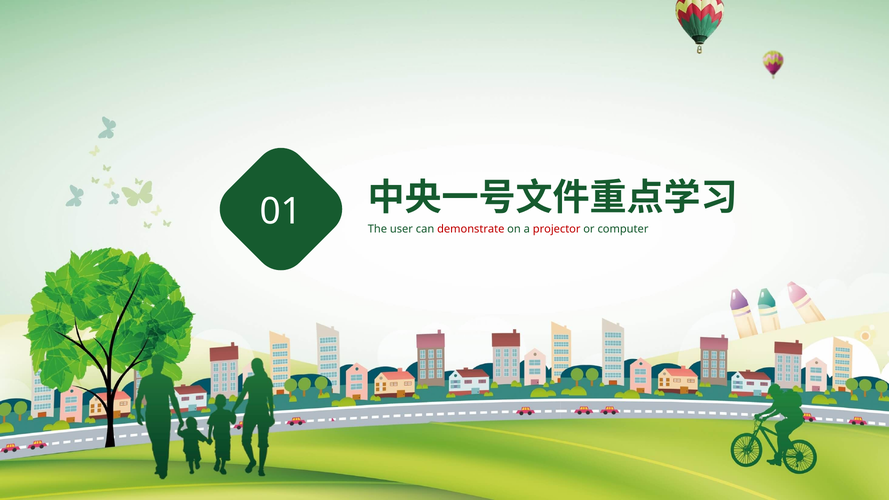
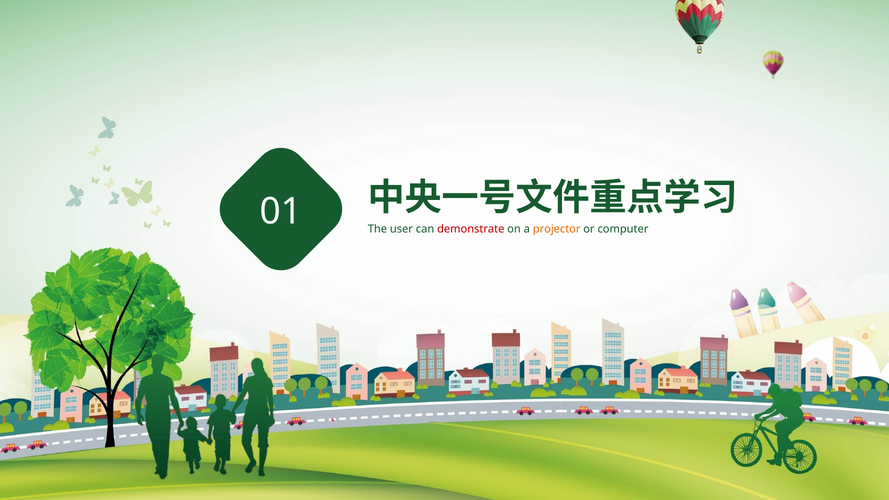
projector colour: red -> orange (557, 229)
